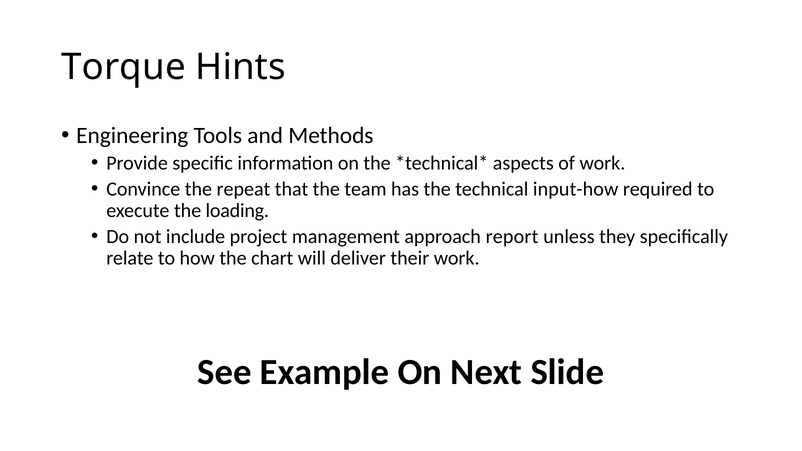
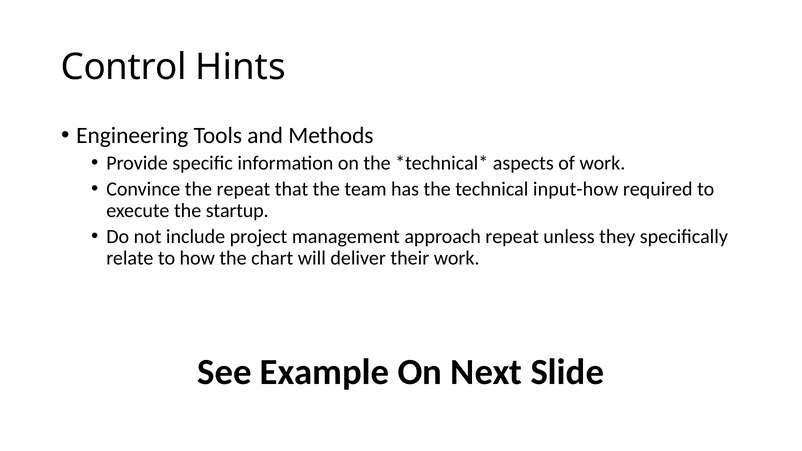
Torque: Torque -> Control (124, 67)
loading: loading -> startup (237, 211)
approach report: report -> repeat (512, 236)
